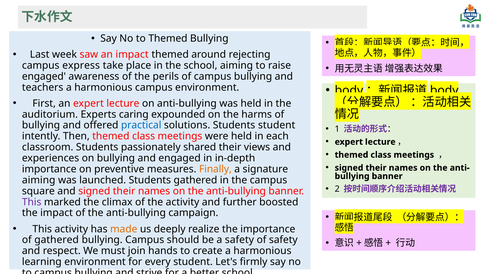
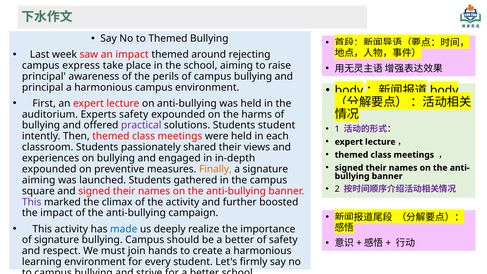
engaged: engaged -> principal (44, 76)
teachers: teachers -> principal (43, 87)
Experts caring: caring -> safety (134, 114)
practical colour: blue -> purple (141, 125)
importance: importance -> expounded (49, 169)
made colour: orange -> blue (124, 229)
of gathered: gathered -> signature (57, 240)
be a safety: safety -> better (239, 240)
